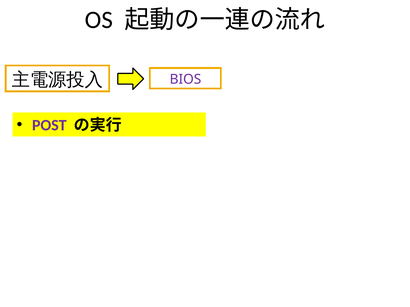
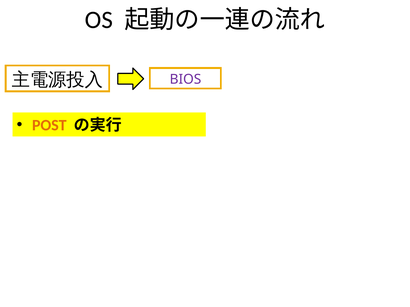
POST colour: purple -> orange (49, 125)
